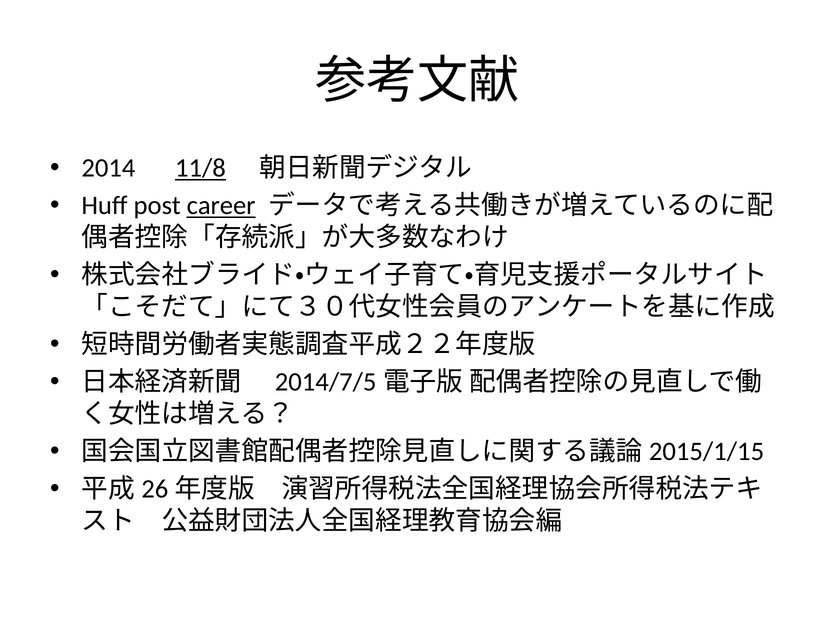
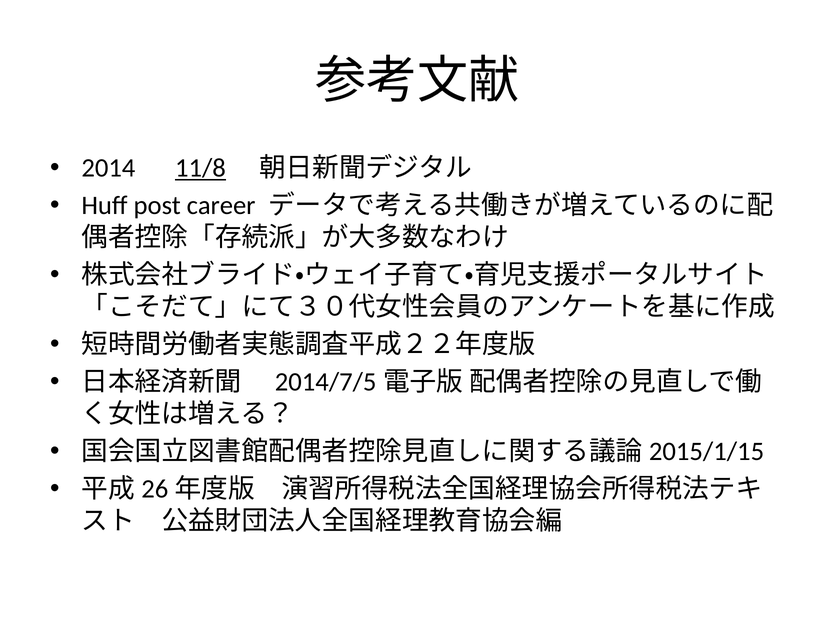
career underline: present -> none (221, 206)
